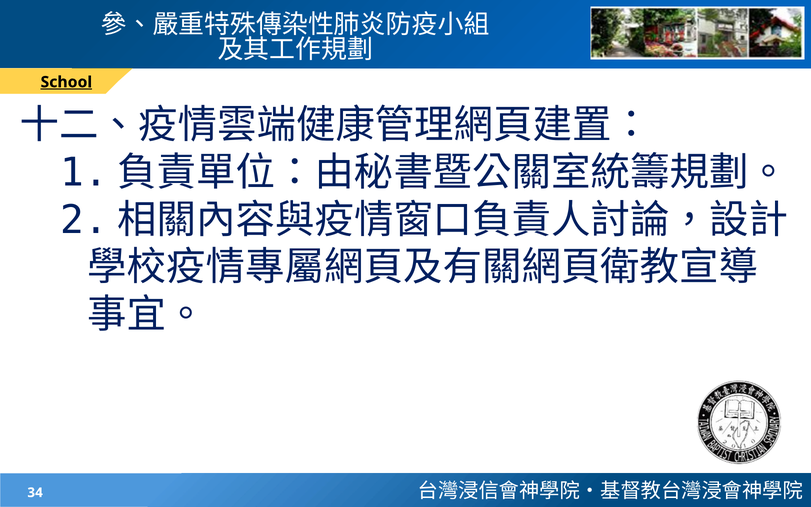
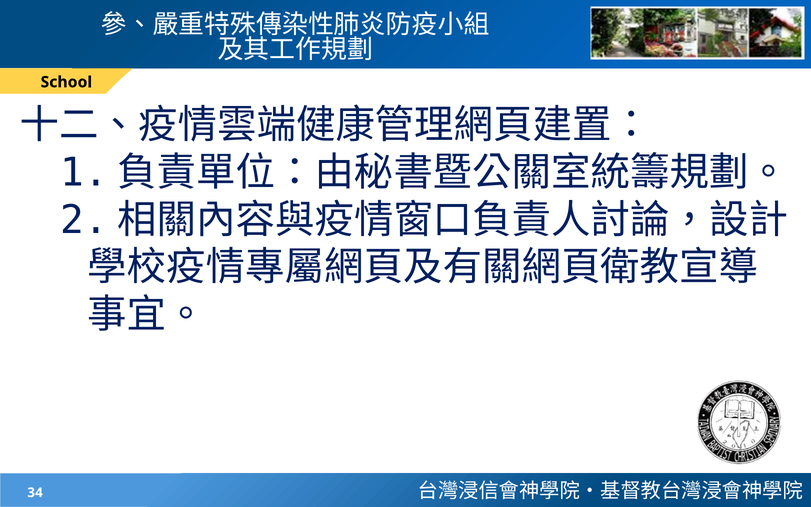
School underline: present -> none (66, 82)
